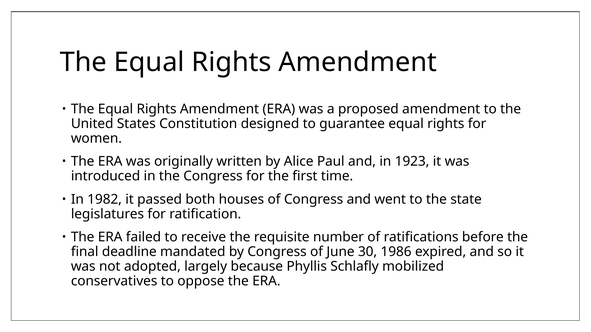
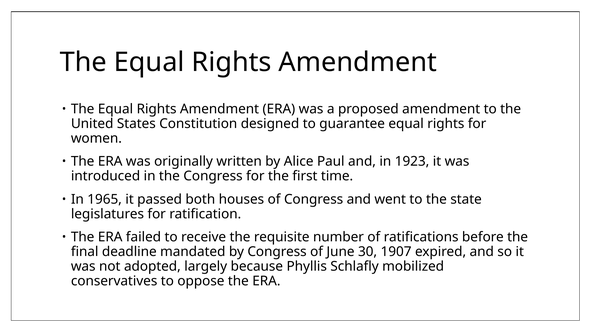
1982: 1982 -> 1965 (105, 200)
1986: 1986 -> 1907 (396, 252)
